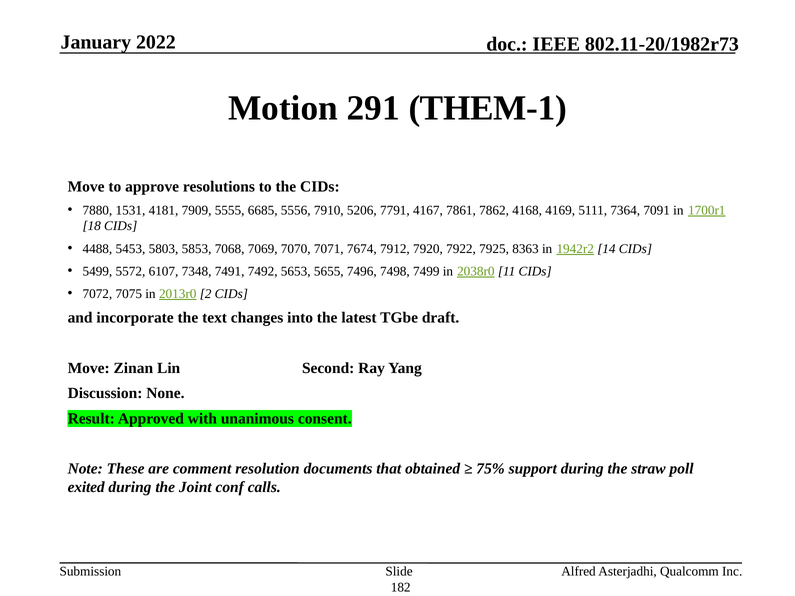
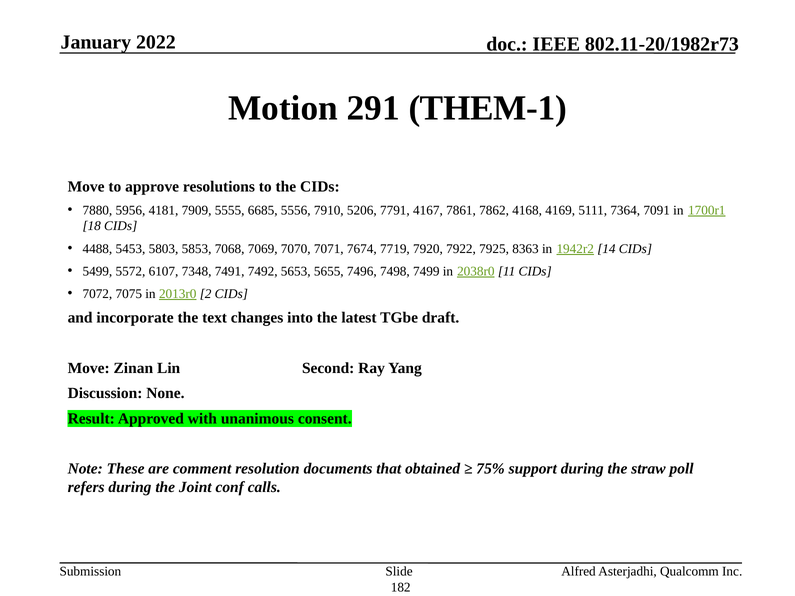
1531: 1531 -> 5956 (130, 210)
7912: 7912 -> 7719 (395, 249)
exited: exited -> refers (86, 488)
